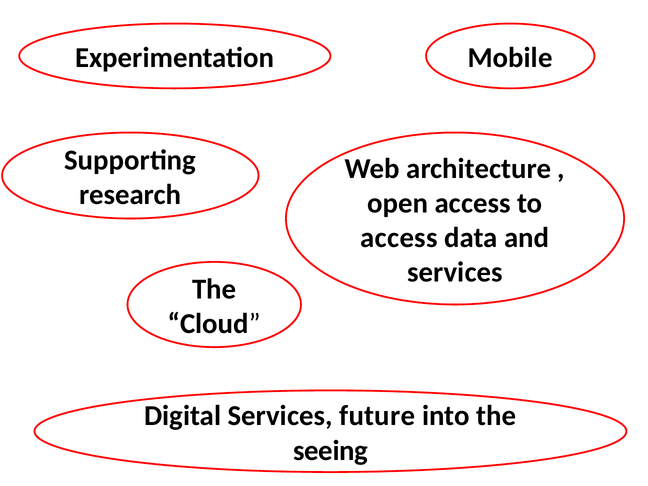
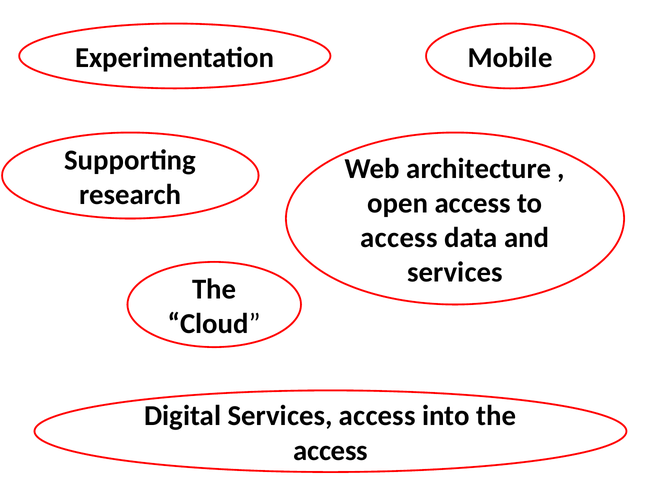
Services future: future -> access (377, 416)
seeing: seeing -> access (331, 450)
